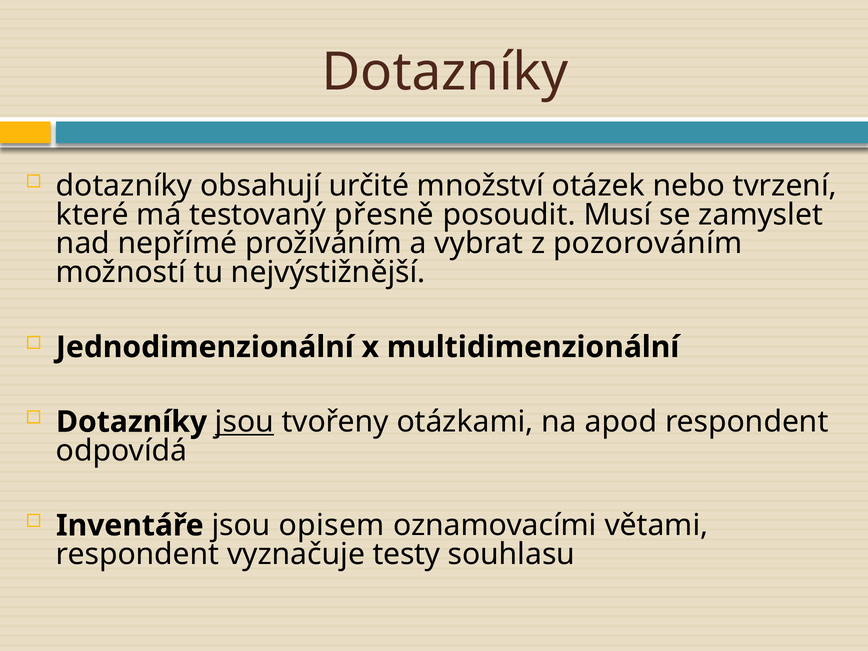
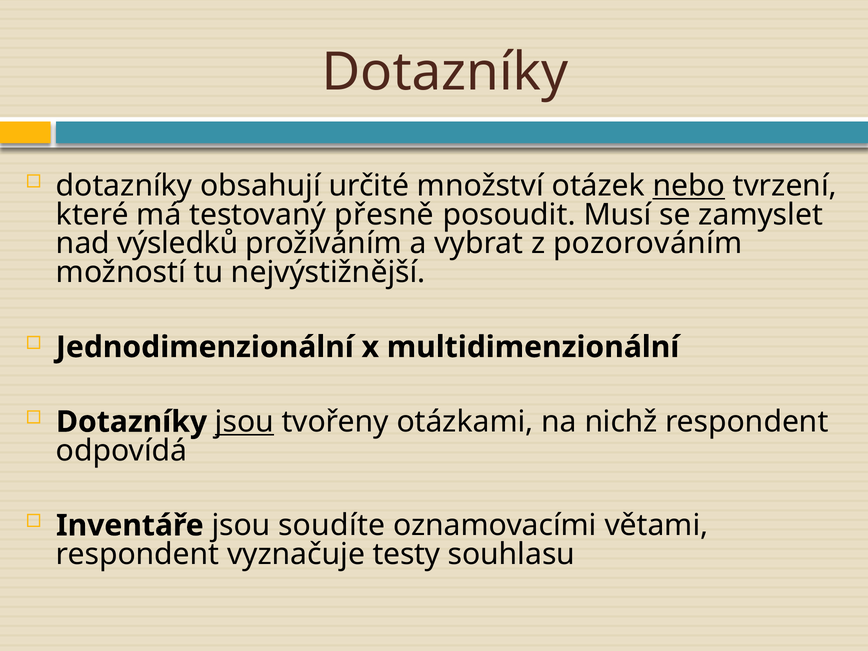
nebo underline: none -> present (689, 186)
nepřímé: nepřímé -> výsledků (178, 244)
apod: apod -> nichž (621, 422)
opisem: opisem -> soudíte (332, 525)
